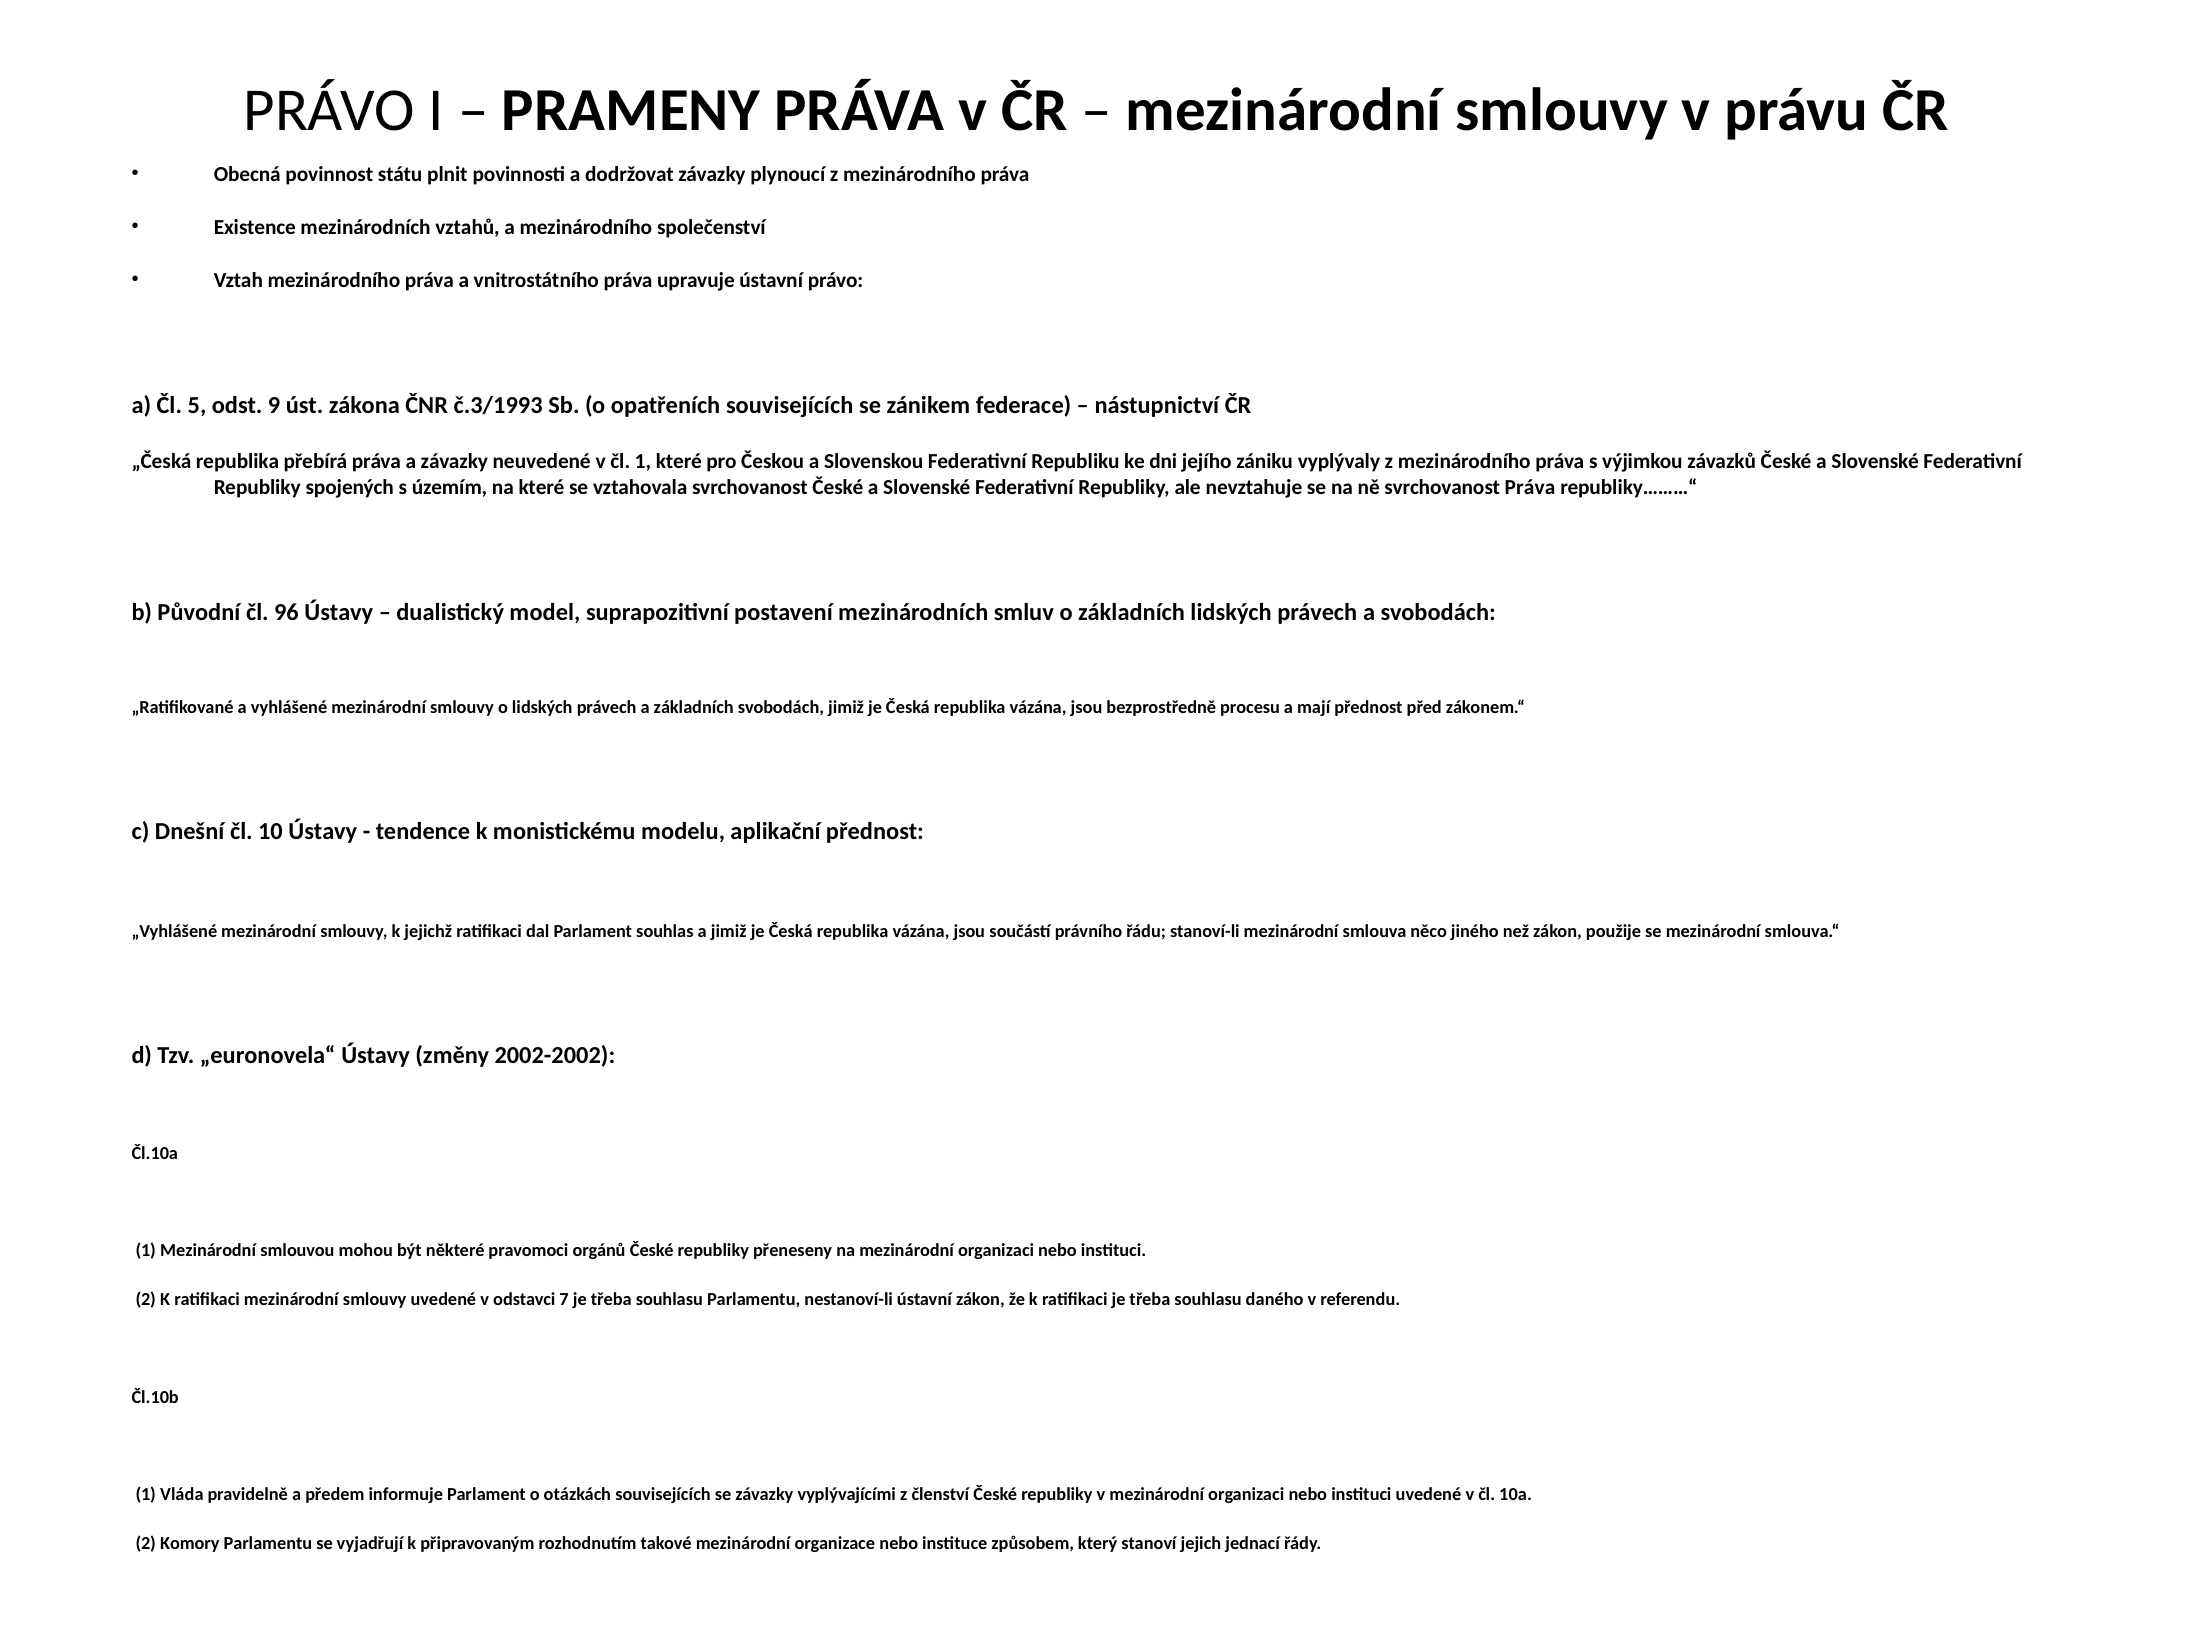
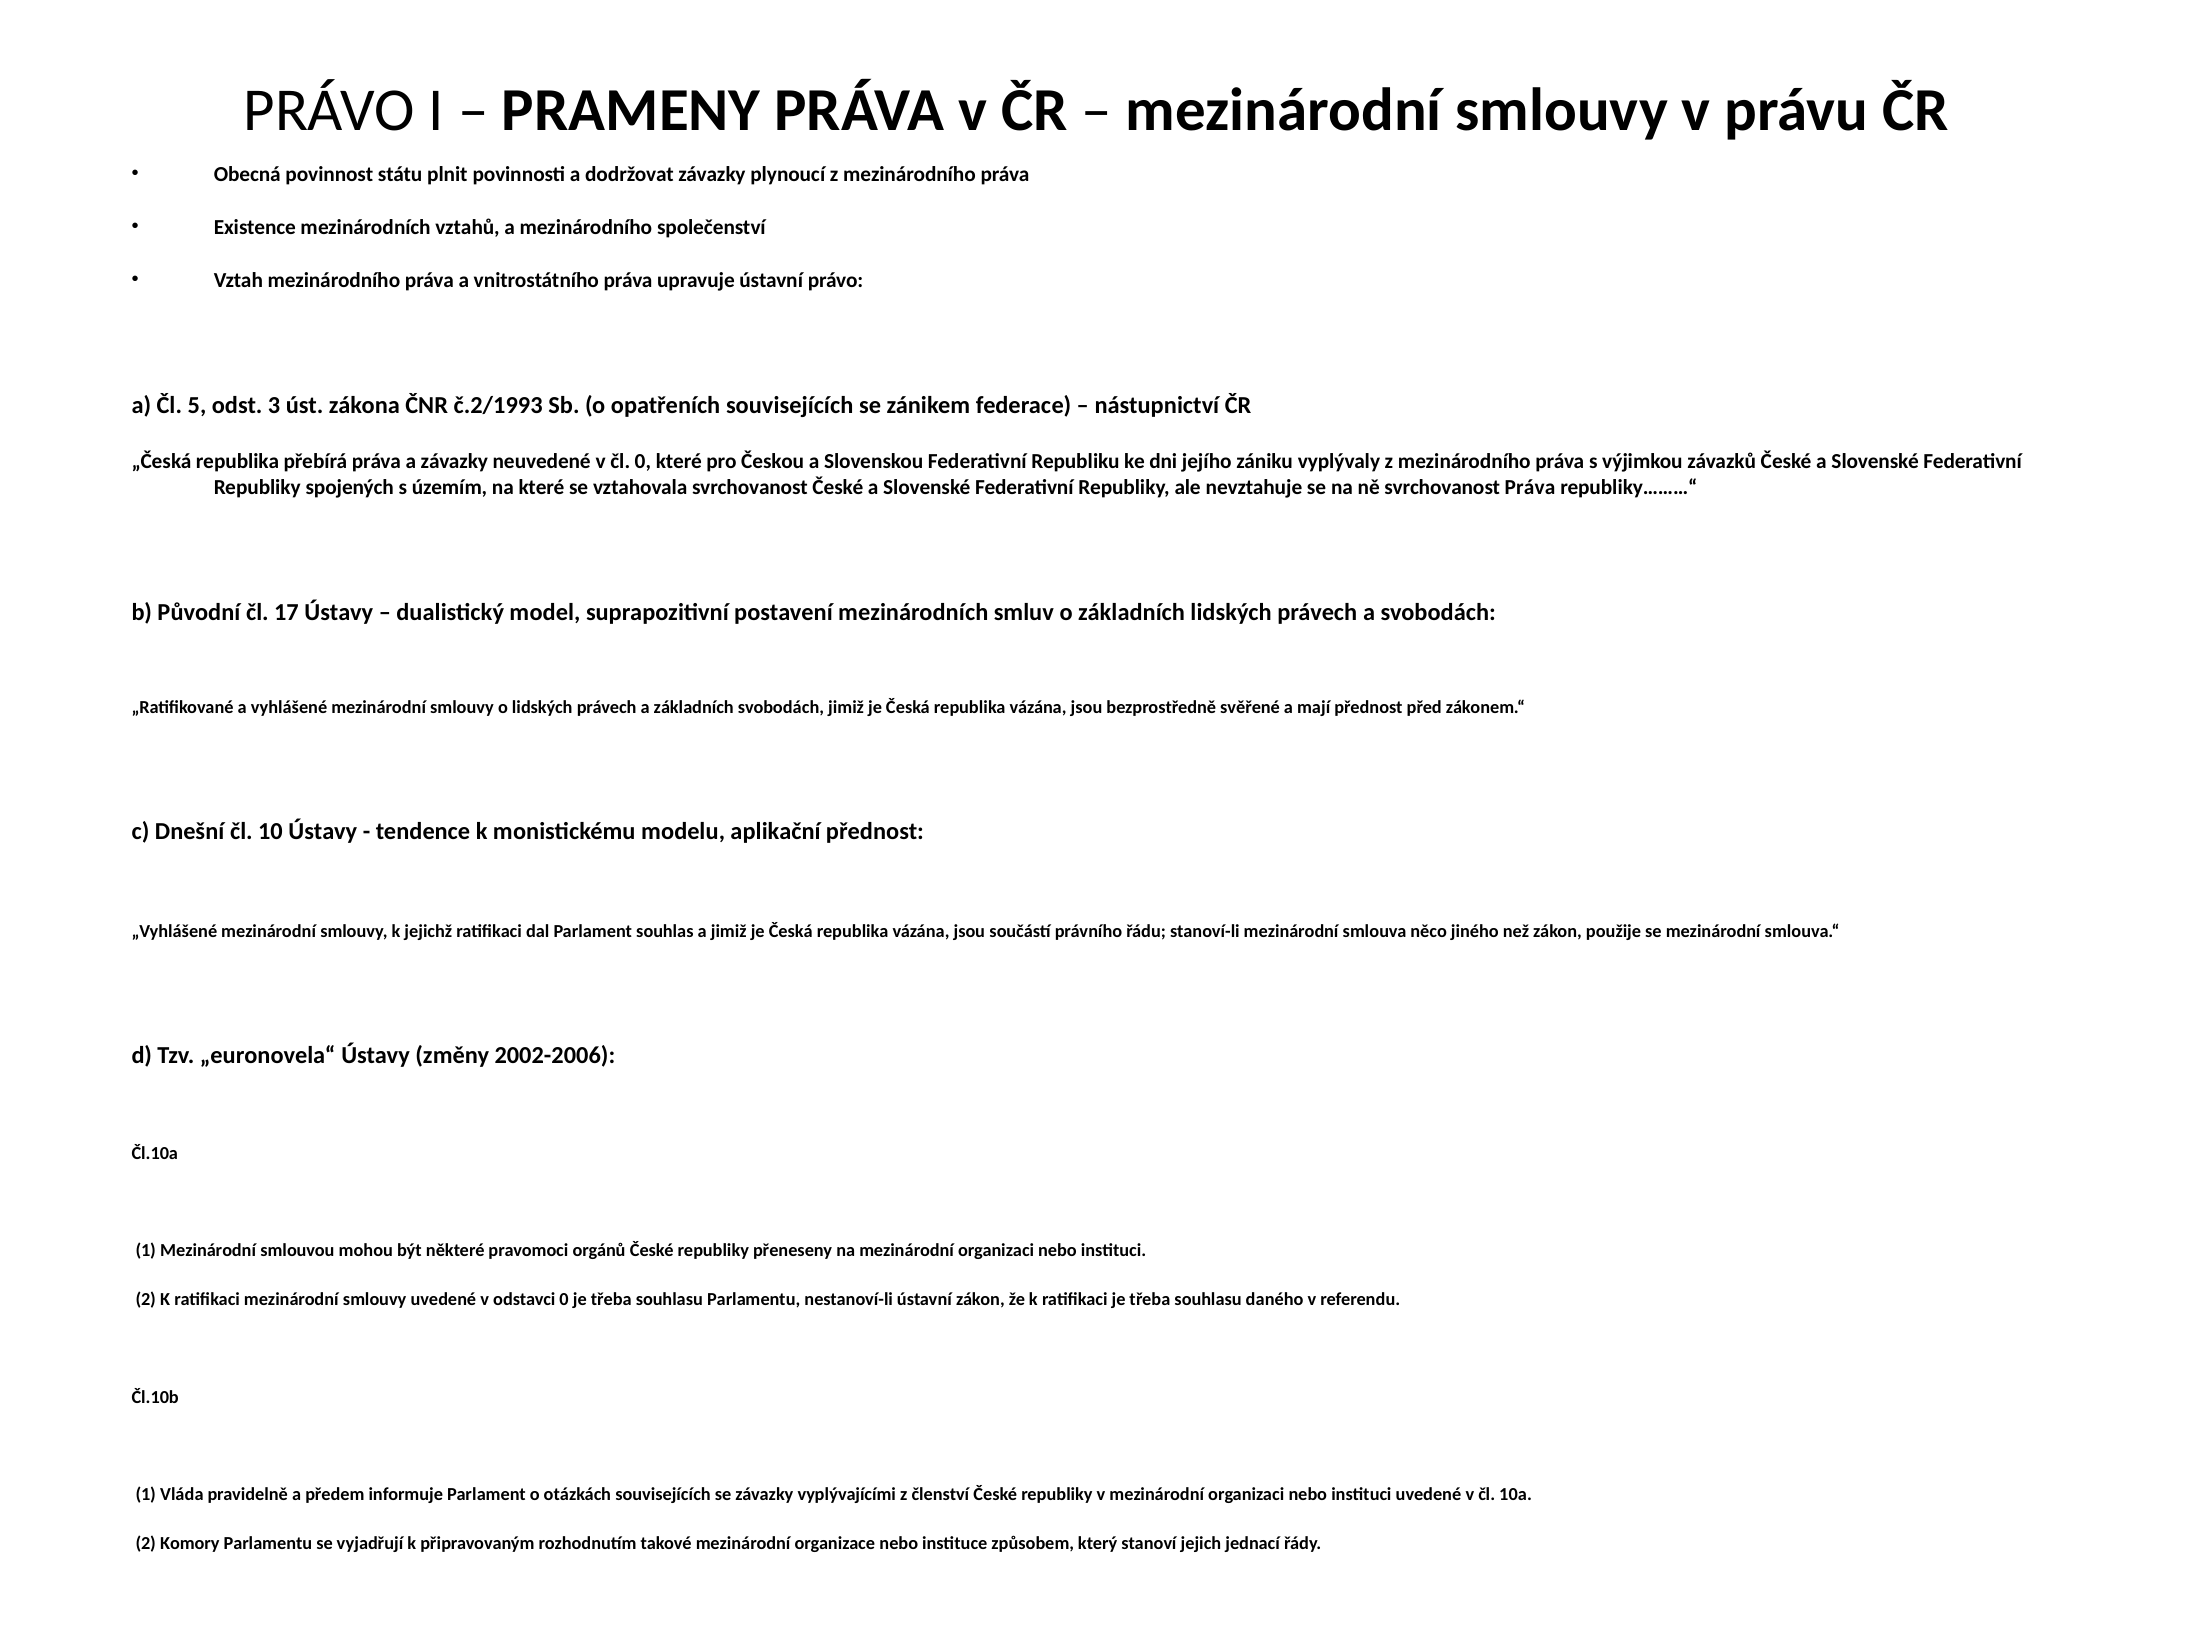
9: 9 -> 3 (274, 405)
č.3/1993: č.3/1993 -> č.2/1993 (498, 405)
čl 1: 1 -> 0 (643, 462)
96: 96 -> 17 (286, 612)
procesu: procesu -> svěřené (1250, 708)
2002-2002: 2002-2002 -> 2002-2006 (555, 1055)
odstavci 7: 7 -> 0 (564, 1299)
